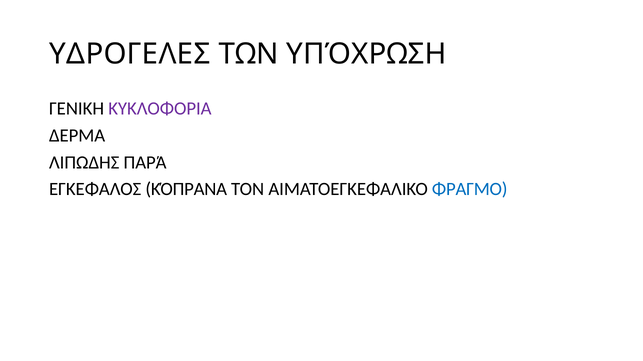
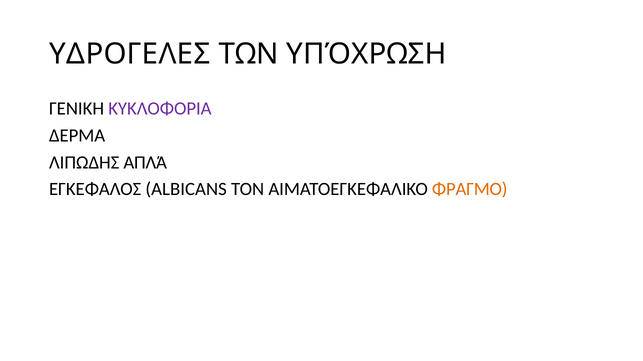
ΠΑΡΆ: ΠΑΡΆ -> ΑΠΛΆ (145, 163)
ΚΌΠΡΑΝΑ: ΚΌΠΡΑΝΑ -> ALBICANS (186, 190)
ΦΡΑΓΜΟ colour: blue -> orange (470, 190)
